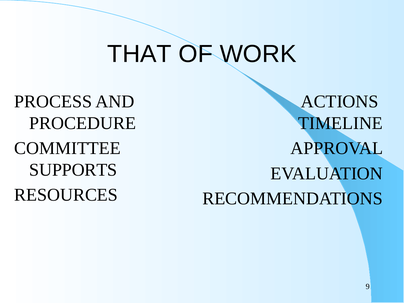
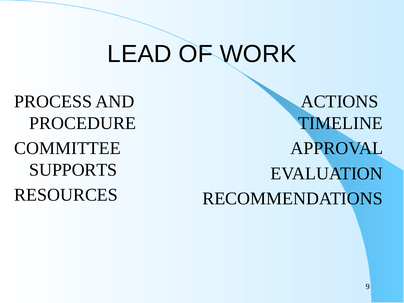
THAT: THAT -> LEAD (140, 54)
